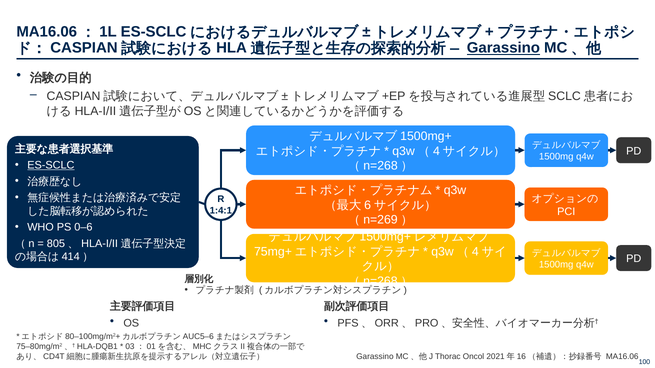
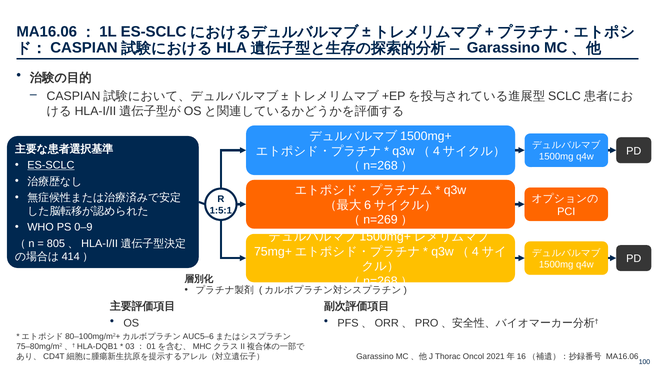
Garassino underline: present -> none (503, 48)
1:4:1: 1:4:1 -> 1:5:1 (221, 211)
0–6: 0–6 -> 0–9 (83, 228)
